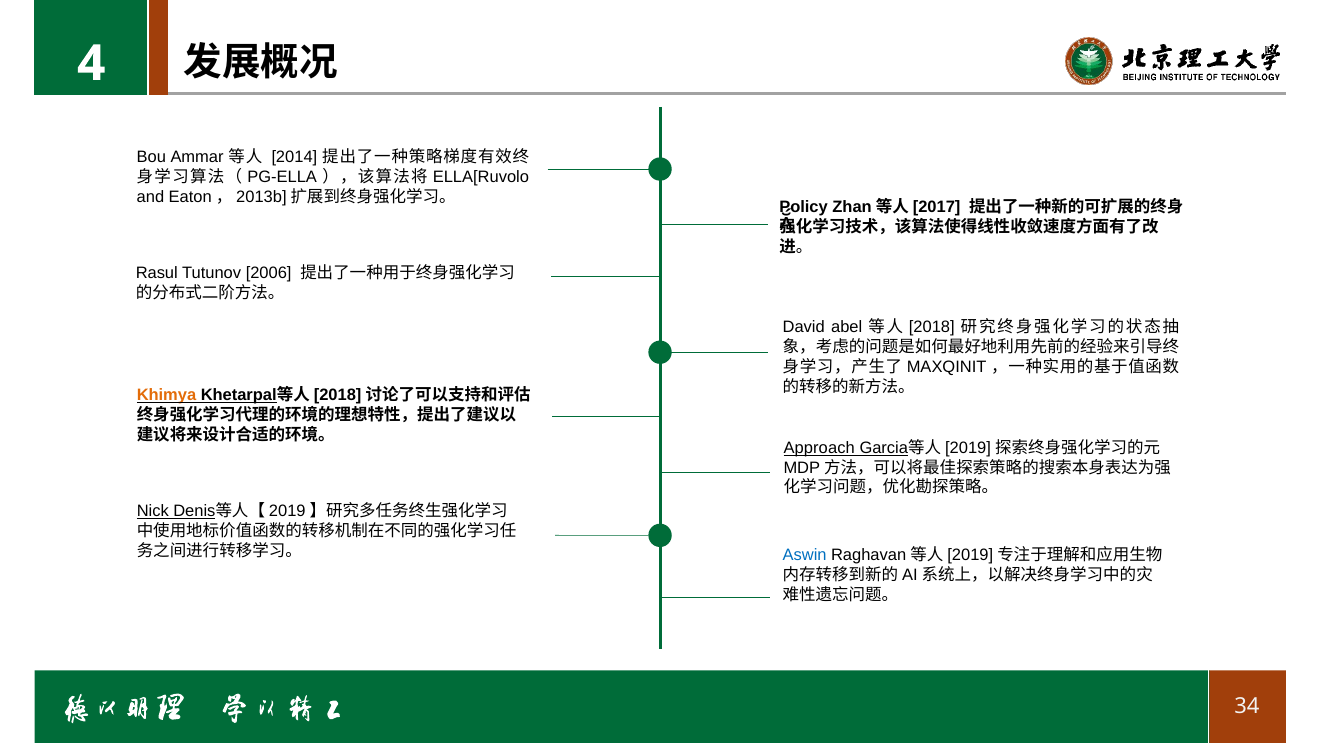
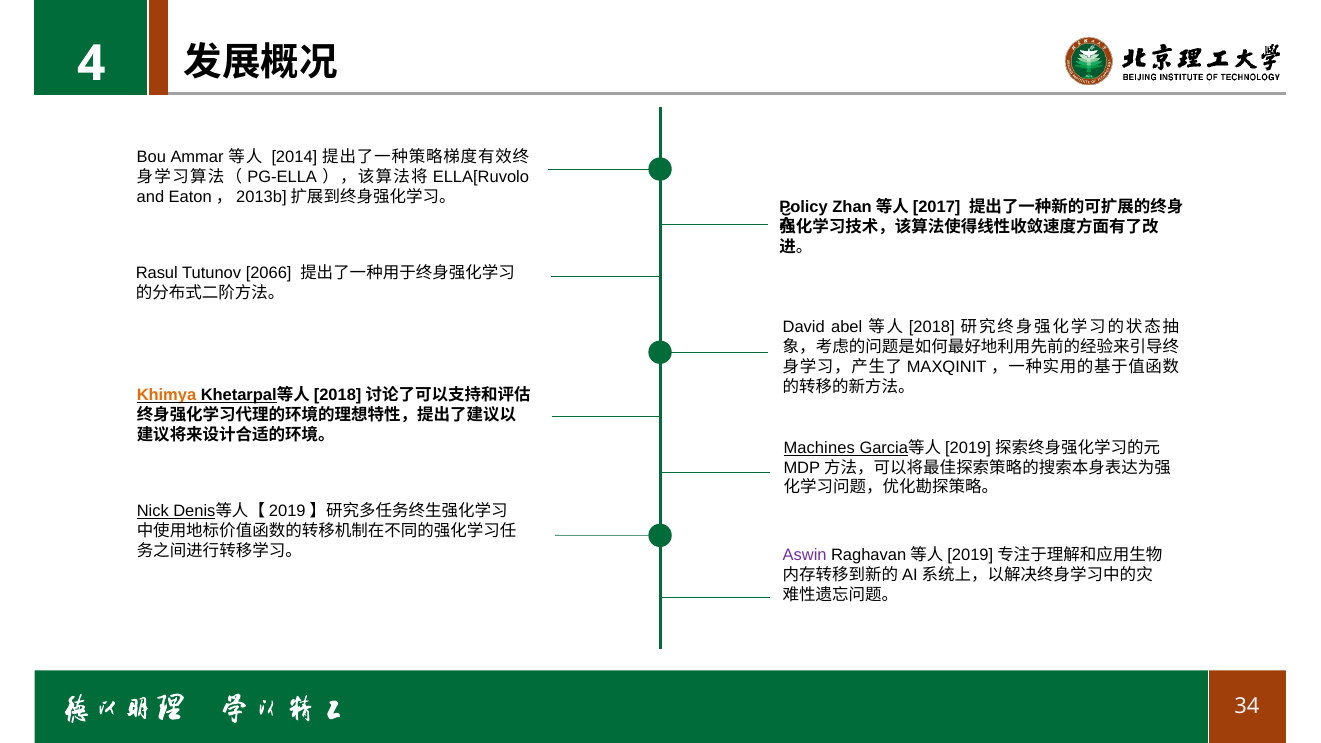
2006: 2006 -> 2066 (269, 273)
Approach: Approach -> Machines (819, 448)
Aswin colour: blue -> purple (805, 555)
